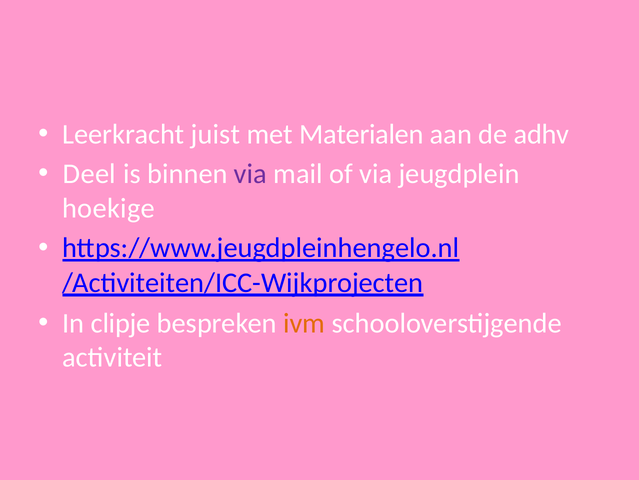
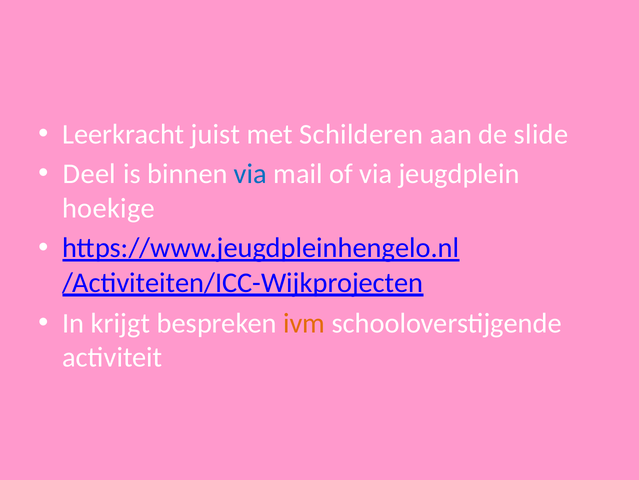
Materialen: Materialen -> Schilderen (361, 134)
adhv: adhv -> slide (541, 134)
via colour: purple -> blue (250, 174)
clipje: clipje -> krijgt (121, 323)
